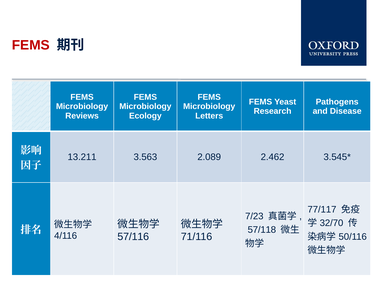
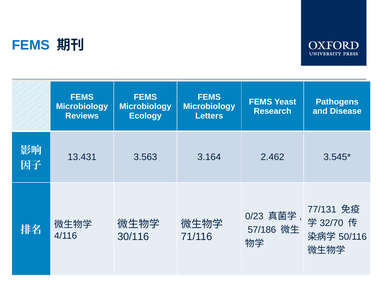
FEMS colour: red -> blue (31, 45)
13.211: 13.211 -> 13.431 (82, 157)
2.089: 2.089 -> 3.164 (209, 157)
77/117: 77/117 -> 77/131 (322, 210)
7/23: 7/23 -> 0/23 (254, 217)
57/118: 57/118 -> 57/186 (262, 230)
57/116: 57/116 -> 30/116 (133, 237)
